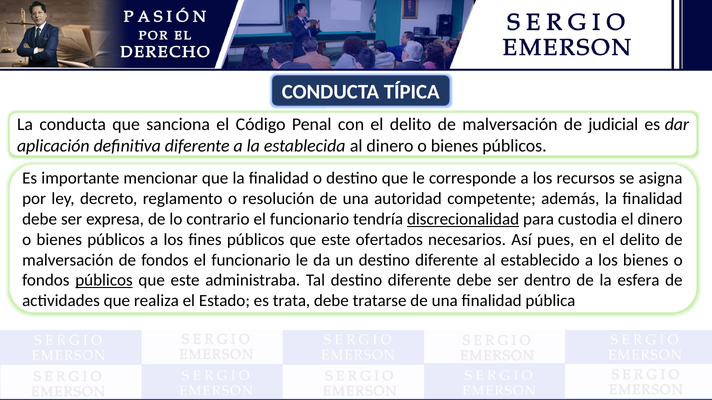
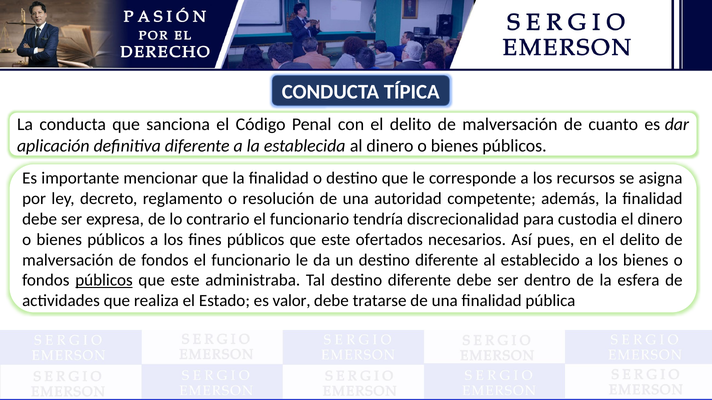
judicial: judicial -> cuanto (613, 125)
discrecionalidad underline: present -> none (463, 219)
trata: trata -> valor (292, 301)
